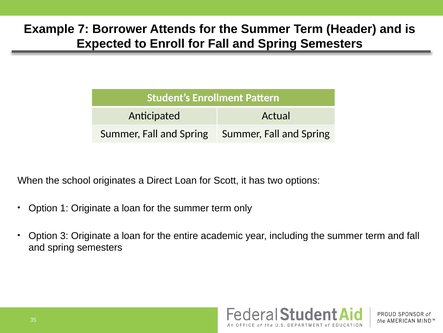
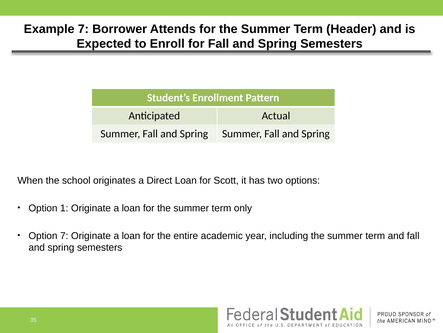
Option 3: 3 -> 7 (64, 235)
